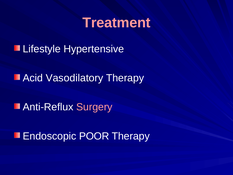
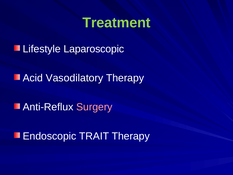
Treatment colour: pink -> light green (116, 23)
Hypertensive: Hypertensive -> Laparoscopic (94, 49)
POOR: POOR -> TRAIT (94, 136)
